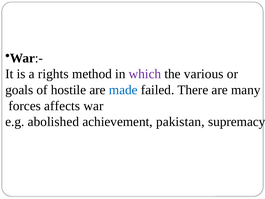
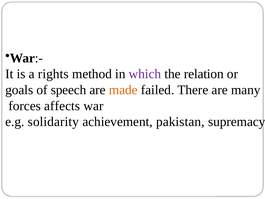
various: various -> relation (204, 74)
hostile: hostile -> speech (69, 90)
made colour: blue -> orange (123, 90)
abolished: abolished -> solidarity (53, 122)
